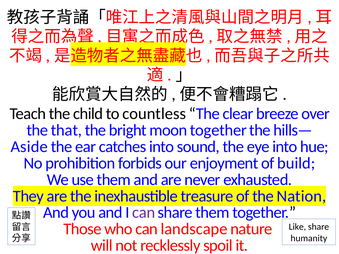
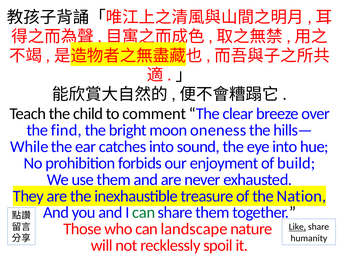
countless: countless -> comment (154, 114)
that: that -> find (66, 130)
moon together: together -> oneness (218, 130)
Aside: Aside -> While (29, 147)
can colour: purple -> green (144, 213)
Like underline: none -> present (297, 227)
